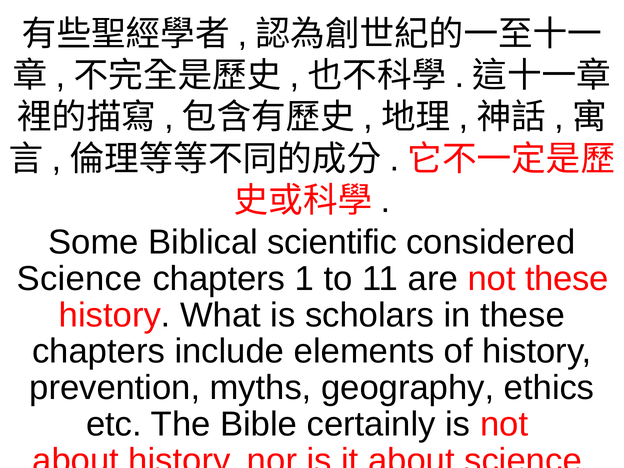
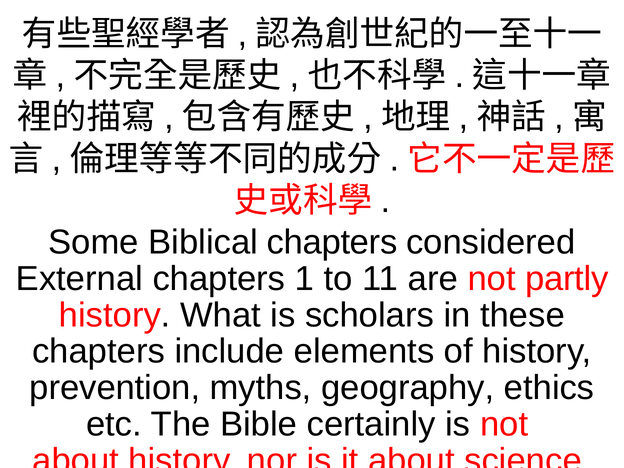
Biblical scientific: scientific -> chapters (332, 242)
Science: Science -> External (79, 279)
not these: these -> partly (567, 279)
